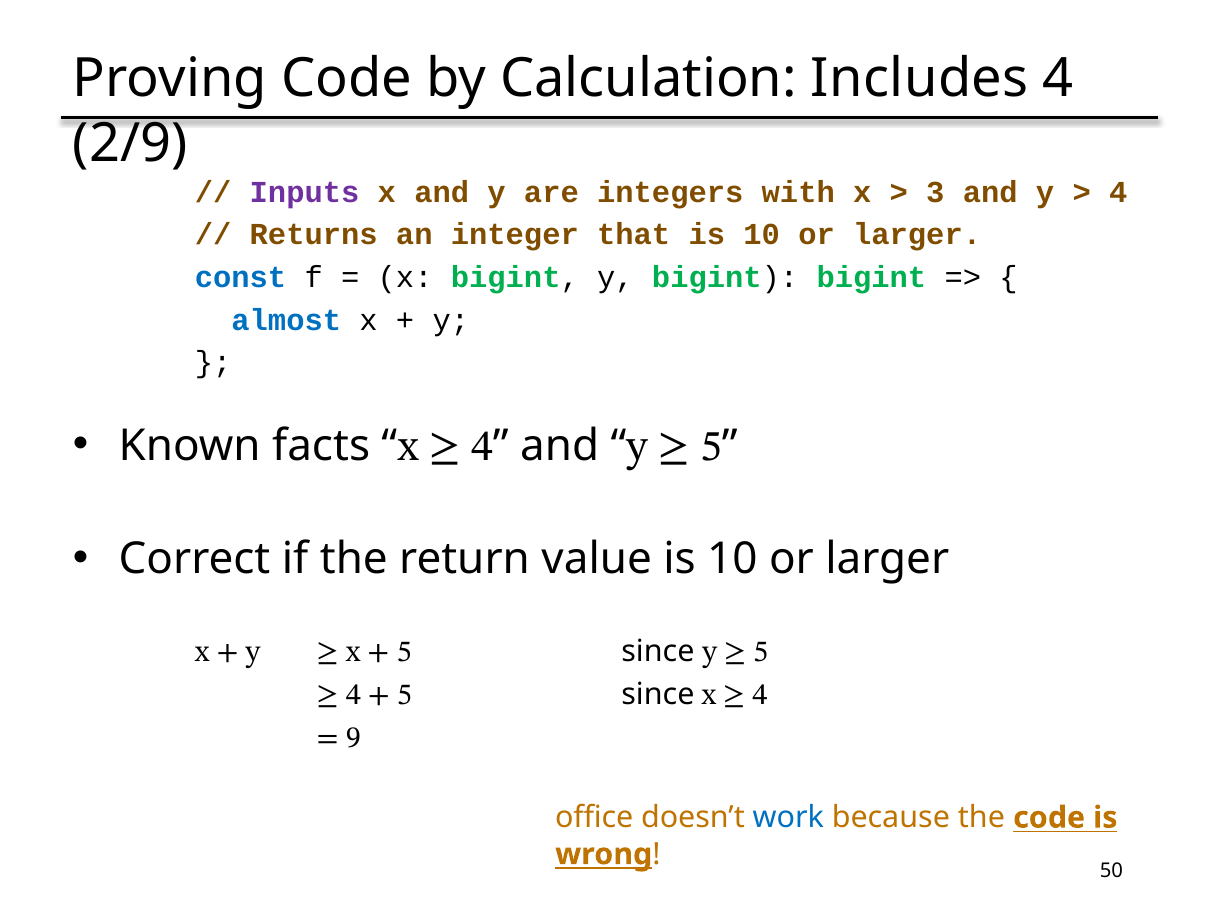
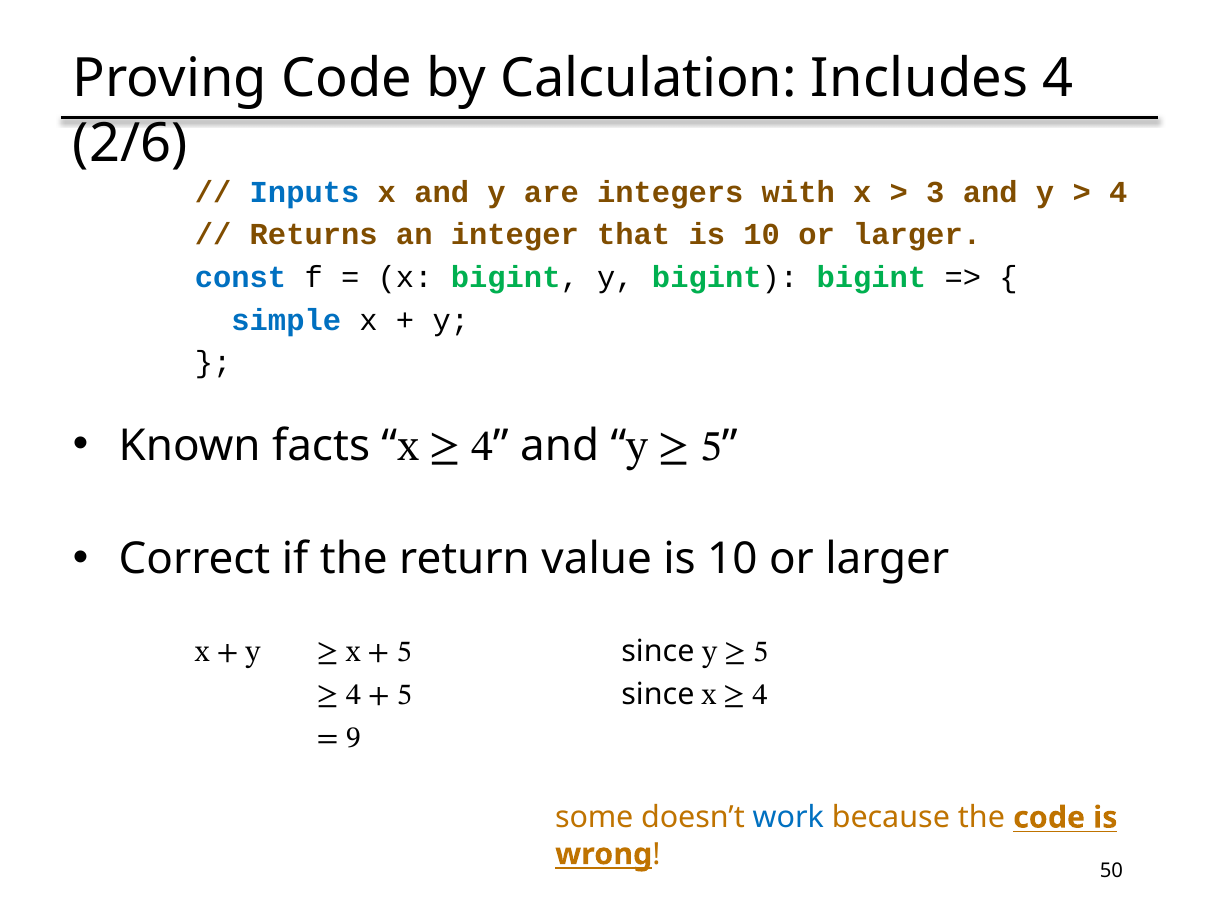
2/9: 2/9 -> 2/6 (130, 144)
Inputs colour: purple -> blue (305, 192)
almost: almost -> simple (286, 320)
office: office -> some (594, 818)
